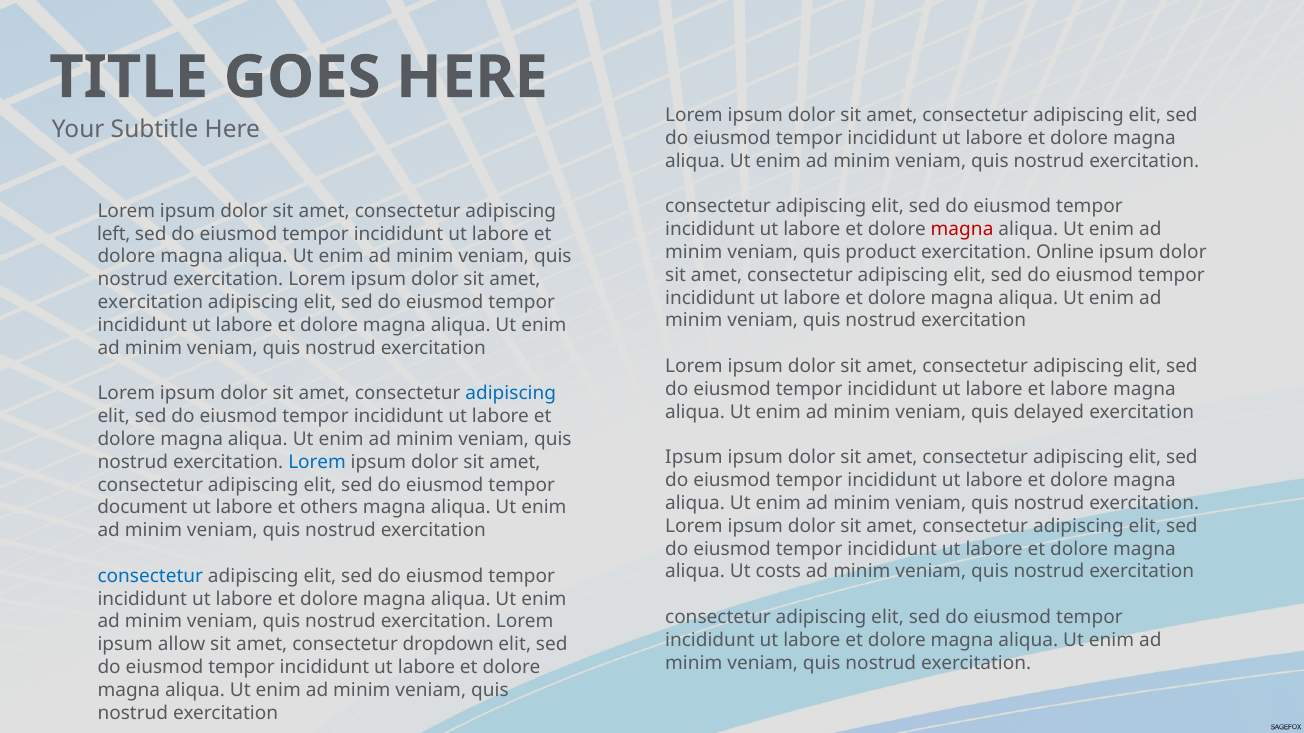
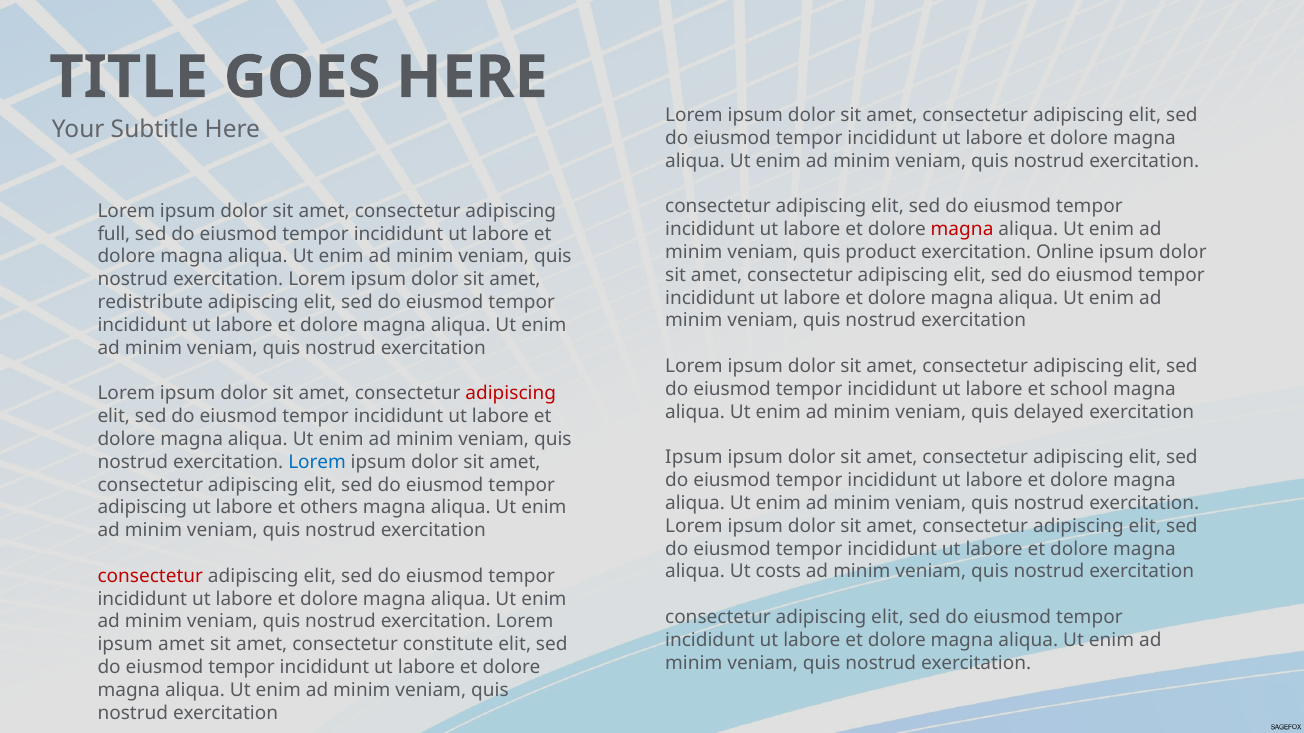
left: left -> full (114, 234)
exercitation: exercitation -> redistribute (150, 302)
et labore: labore -> school (1079, 389)
adipiscing colour: blue -> red (511, 394)
document: document -> adipiscing (142, 508)
consectetur colour: blue -> red (150, 576)
ipsum allow: allow -> amet (181, 645)
dropdown: dropdown -> constitute (448, 645)
